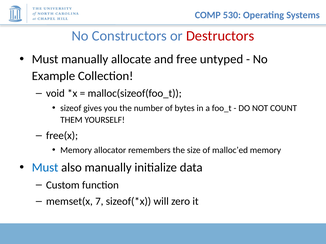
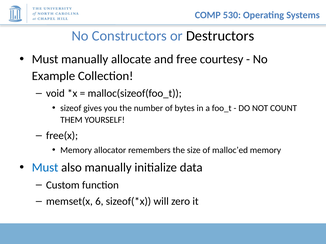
Destructors colour: red -> black (220, 36)
untyped: untyped -> courtesy (222, 59)
7: 7 -> 6 (99, 202)
